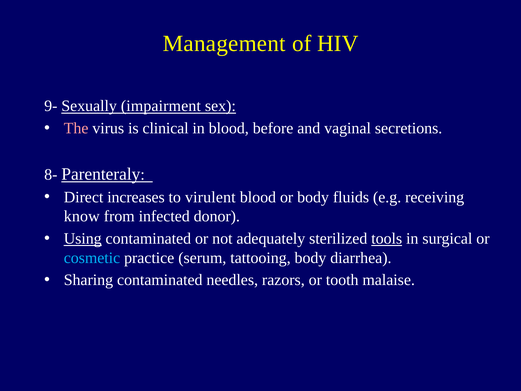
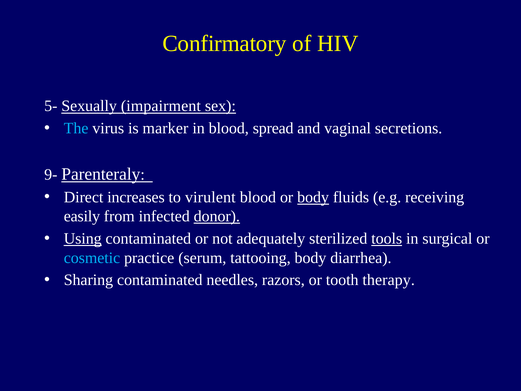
Management: Management -> Confirmatory (224, 44)
9-: 9- -> 5- (51, 106)
The colour: pink -> light blue (76, 128)
clinical: clinical -> marker (165, 128)
before: before -> spread (273, 128)
8-: 8- -> 9- (51, 175)
body underline: none -> present (313, 197)
know: know -> easily (82, 216)
donor underline: none -> present (217, 216)
malaise: malaise -> therapy (389, 280)
